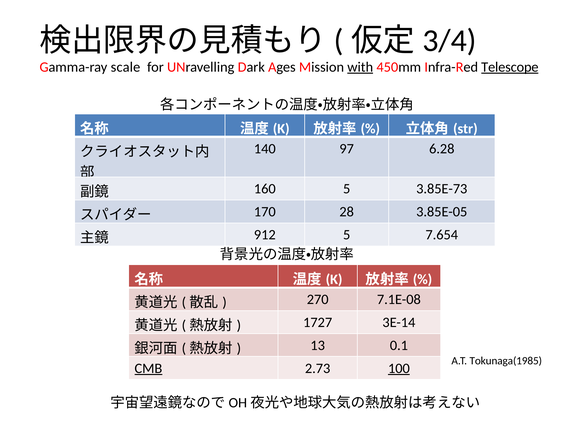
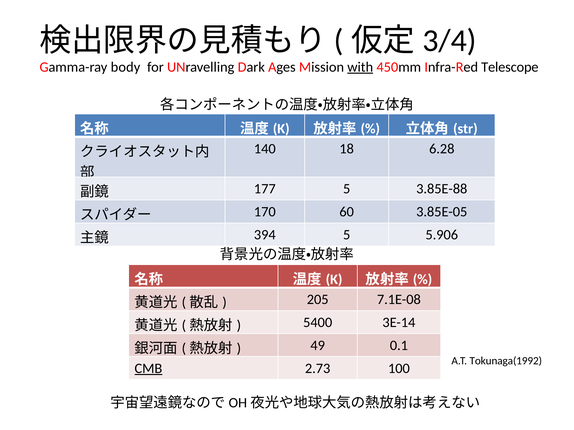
scale: scale -> body (126, 67)
Telescope underline: present -> none (510, 67)
97: 97 -> 18 (347, 149)
160: 160 -> 177 (265, 189)
3.85E-73: 3.85E-73 -> 3.85E-88 (442, 189)
28: 28 -> 60 (347, 212)
912: 912 -> 394 (265, 235)
7.654: 7.654 -> 5.906 (442, 235)
270: 270 -> 205 (318, 300)
1727: 1727 -> 5400 (318, 323)
13: 13 -> 49 (318, 346)
Tokunaga(1985: Tokunaga(1985 -> Tokunaga(1992 (506, 361)
100 underline: present -> none (399, 369)
